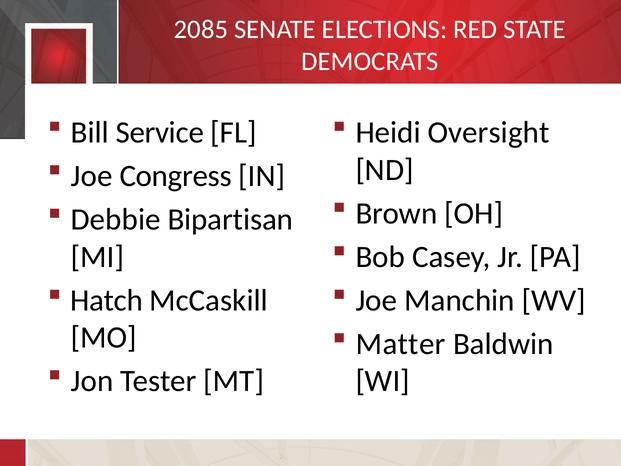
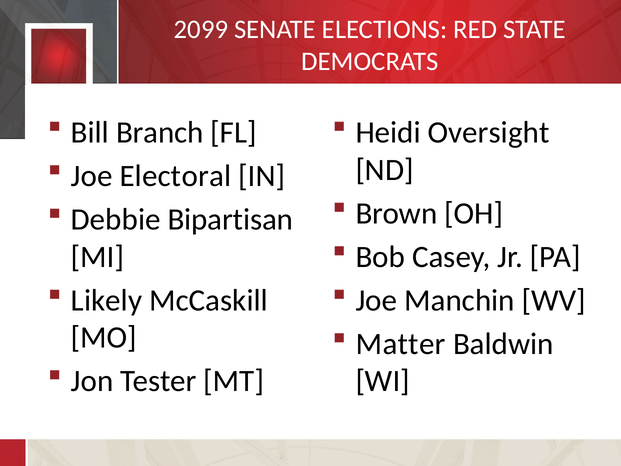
2085: 2085 -> 2099 (201, 29)
Service: Service -> Branch (160, 133)
Congress: Congress -> Electoral (175, 176)
Hatch: Hatch -> Likely (107, 300)
